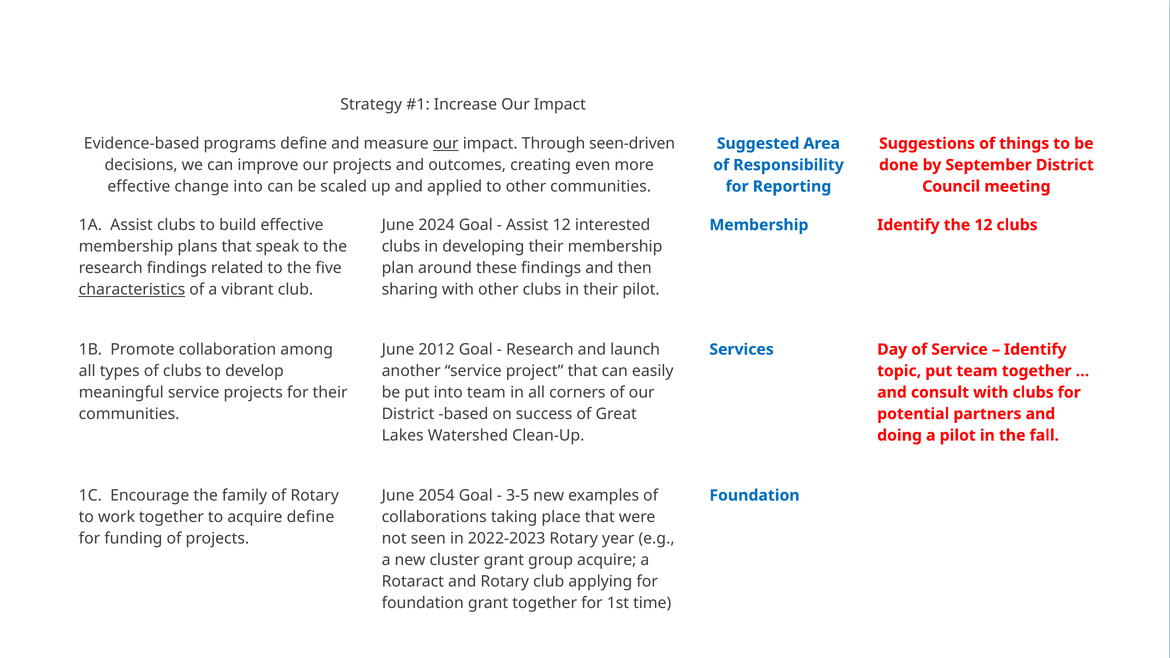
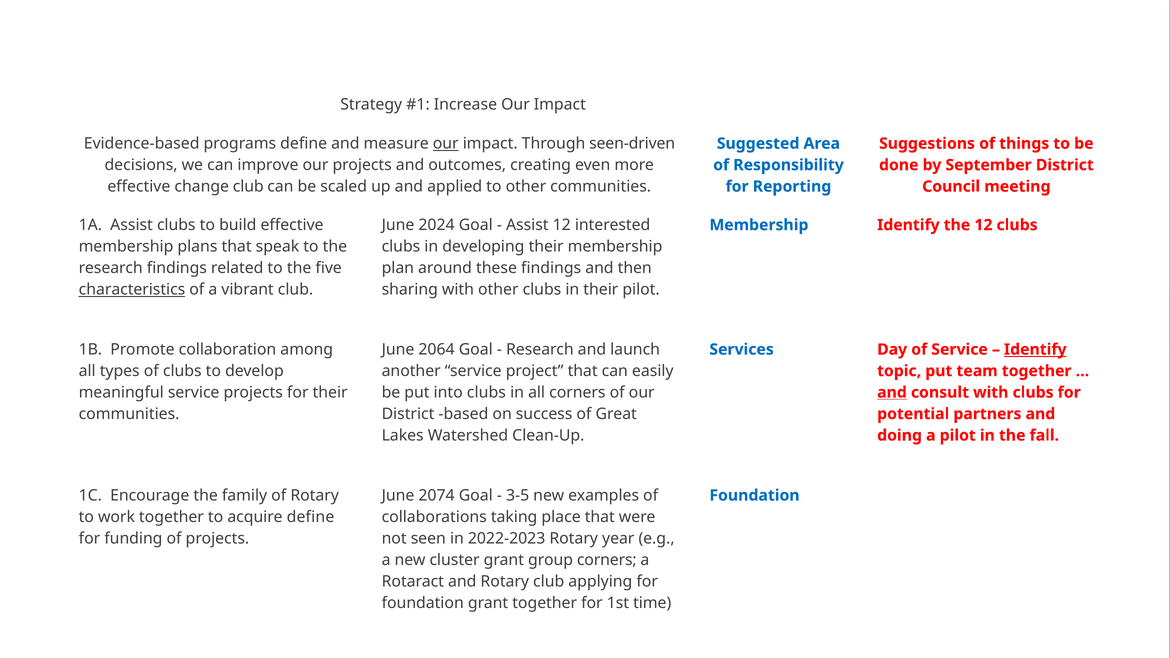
change into: into -> club (248, 187)
2012: 2012 -> 2064 (437, 350)
Identify underline: none -> present (1035, 350)
into team: team -> clubs (486, 393)
and underline: none -> present (892, 393)
2054: 2054 -> 2074 (437, 495)
group acquire: acquire -> corners (607, 560)
